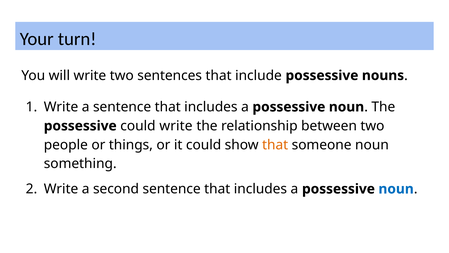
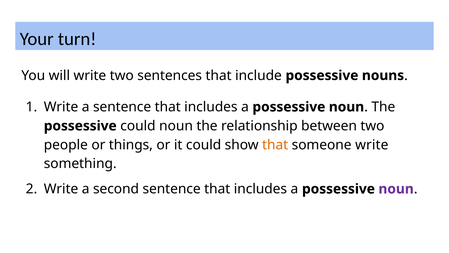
could write: write -> noun (176, 126)
someone noun: noun -> write (372, 145)
noun colour: blue -> purple (396, 189)
